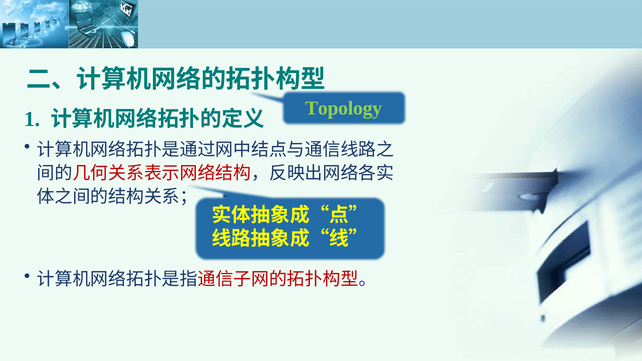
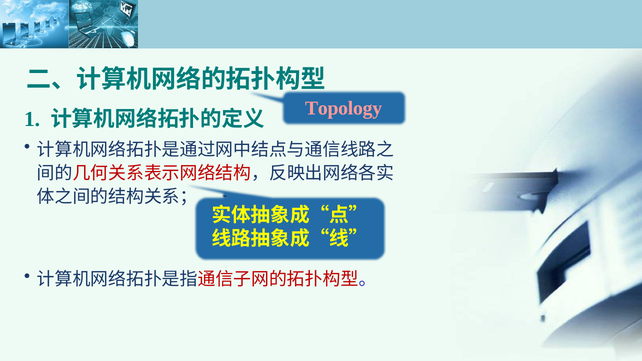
Topology colour: light green -> pink (344, 108)
